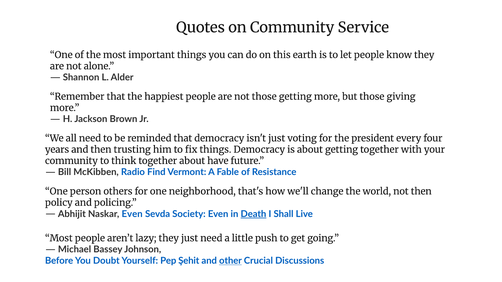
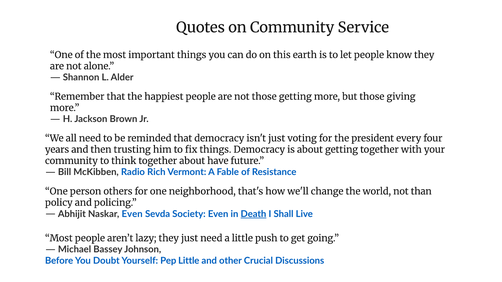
Find: Find -> Rich (156, 172)
not then: then -> than (421, 192)
Pep Şehit: Şehit -> Little (189, 261)
other underline: present -> none (230, 261)
